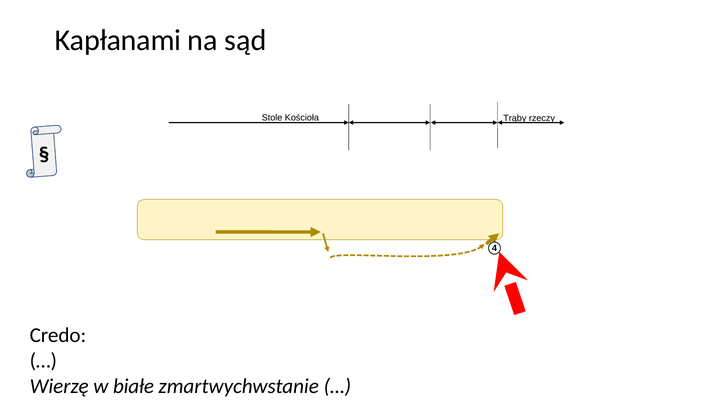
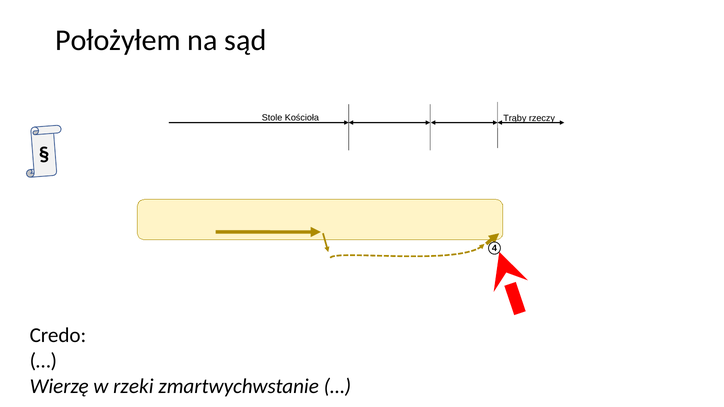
Kapłanami: Kapłanami -> Położyłem (118, 40)
białe: białe -> rzeki (133, 386)
